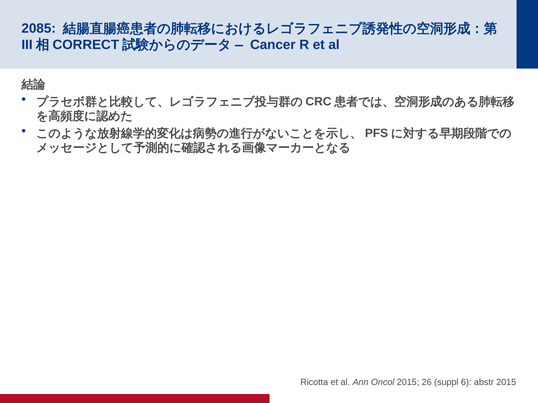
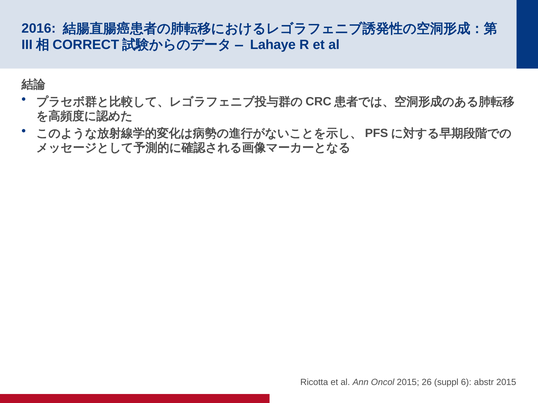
2085: 2085 -> 2016 (39, 29)
Cancer: Cancer -> Lahaye (273, 45)
